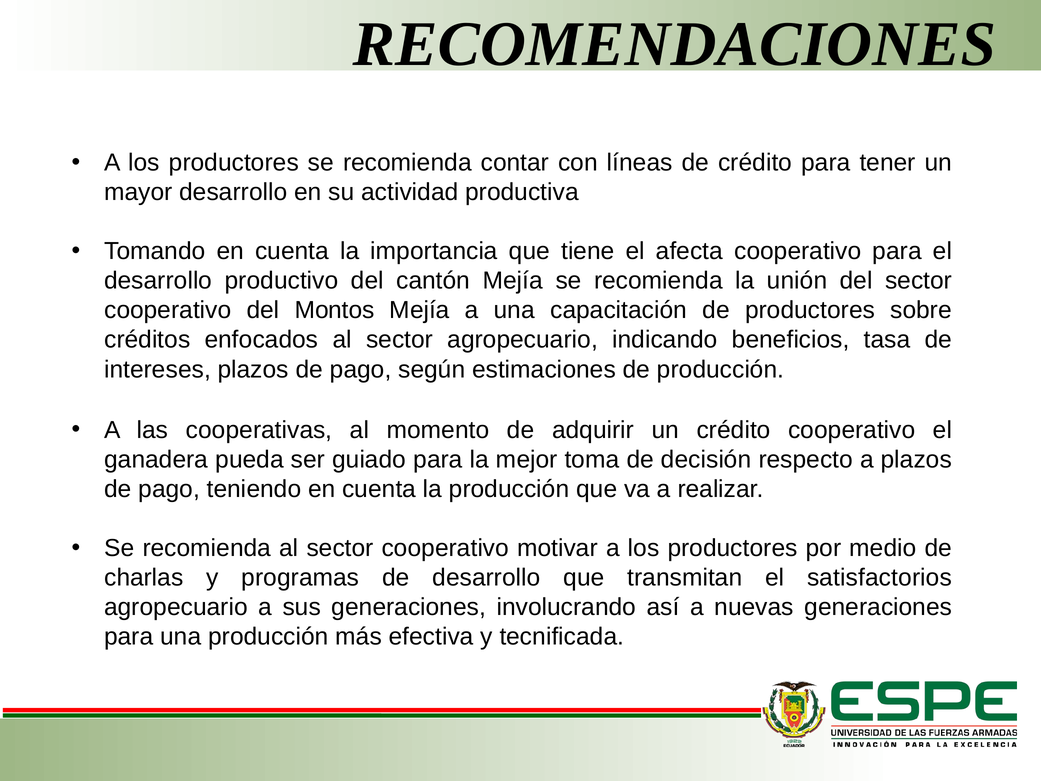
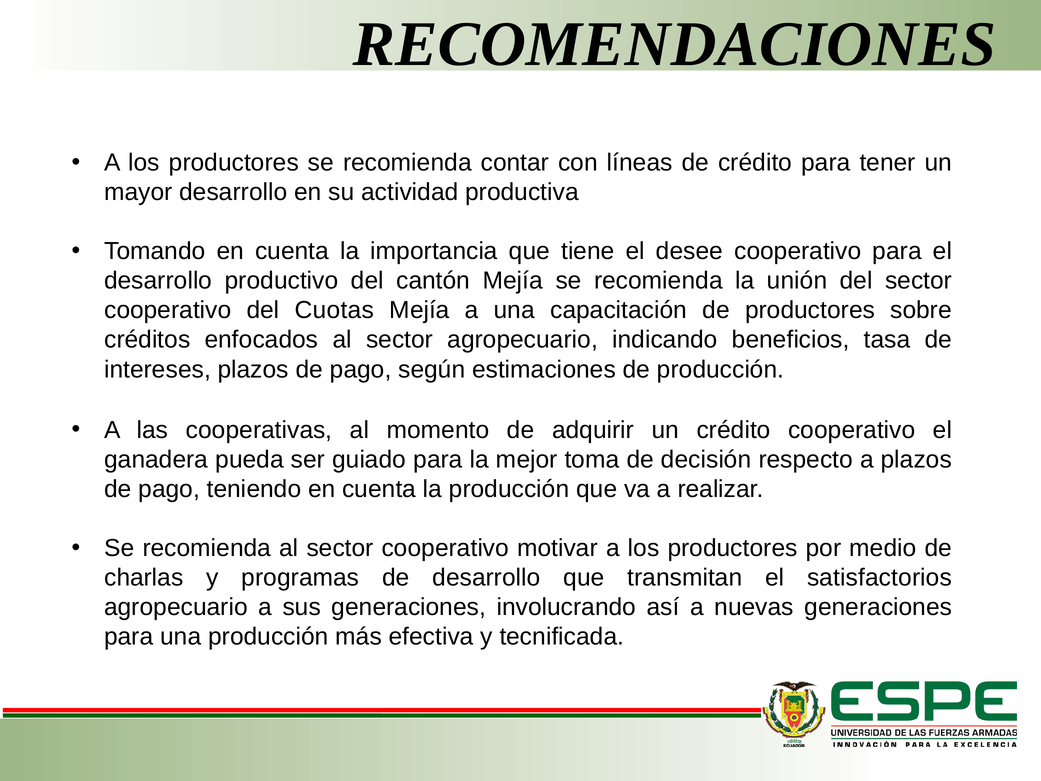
afecta: afecta -> desee (689, 251)
Montos: Montos -> Cuotas (334, 310)
